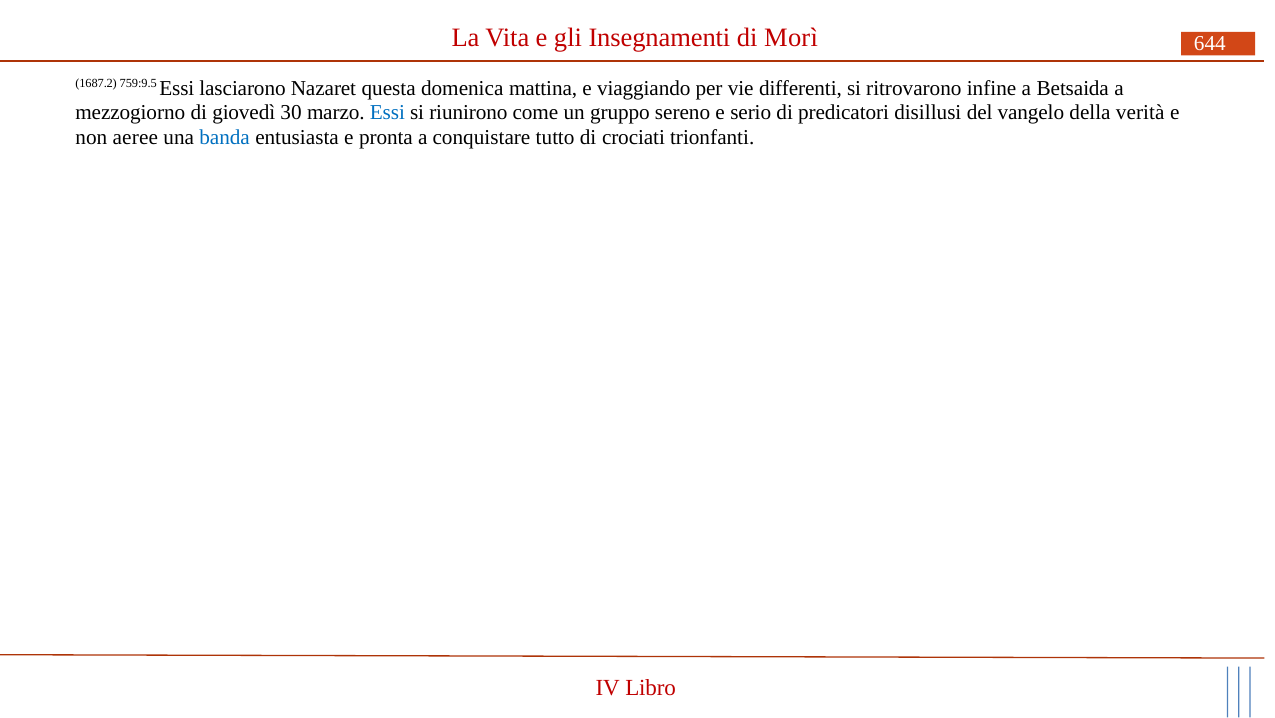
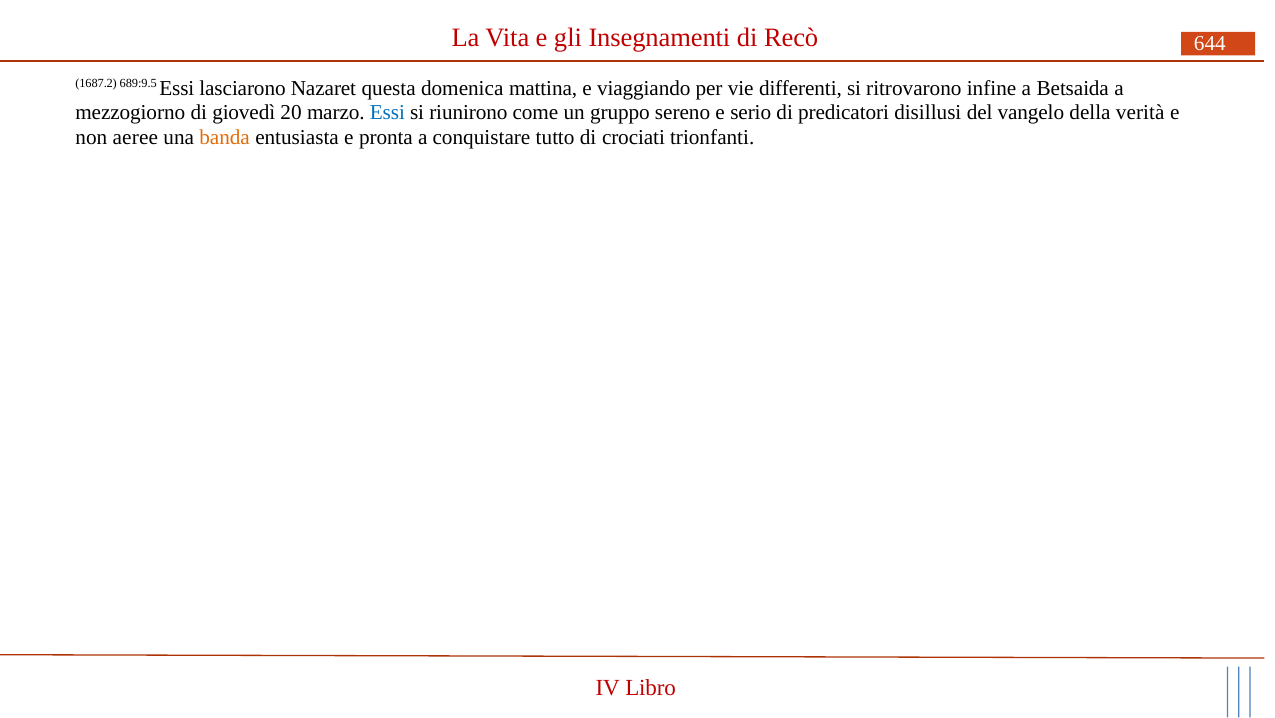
Morì: Morì -> Recò (791, 38)
759:9.5: 759:9.5 -> 689:9.5 (138, 83)
30: 30 -> 20 (291, 113)
banda colour: blue -> orange (225, 137)
